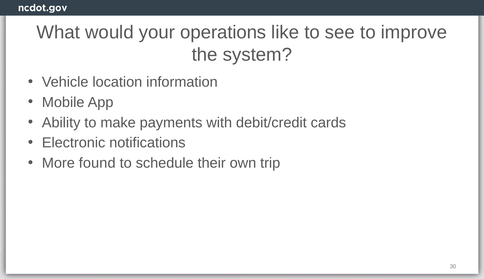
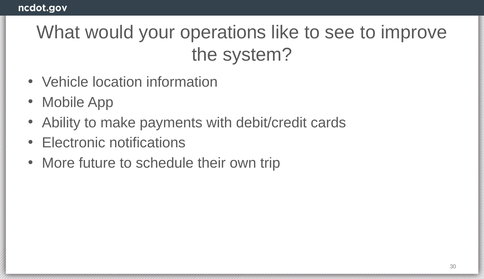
found: found -> future (97, 163)
